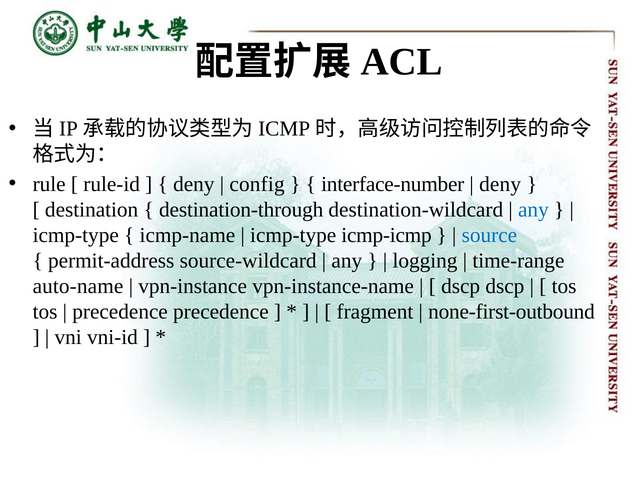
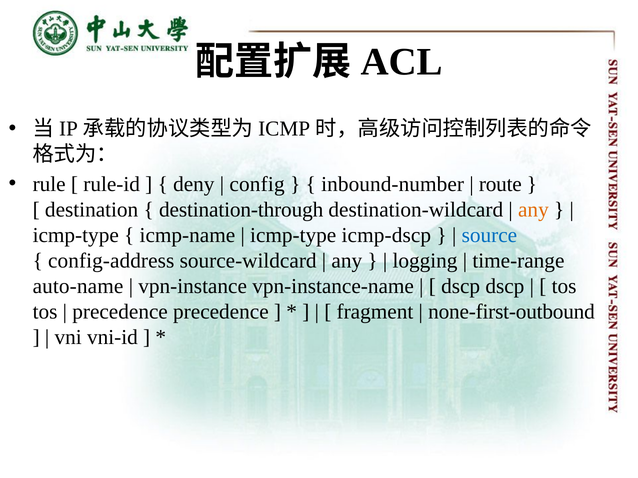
interface-number: interface-number -> inbound-number (393, 184)
deny: deny -> route (500, 184)
any colour: blue -> orange (533, 210)
icmp-icmp: icmp-icmp -> icmp-dscp (386, 235)
permit-address: permit-address -> config-address (111, 261)
